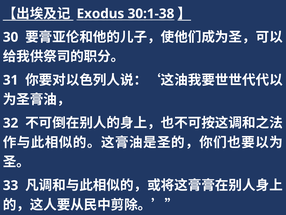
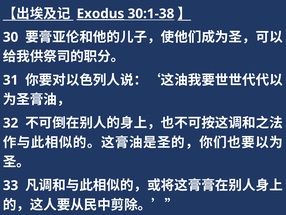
Exodus underline: none -> present (100, 14)
